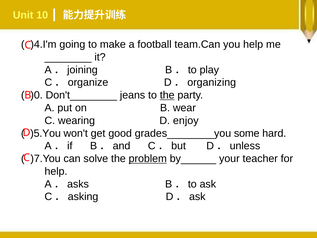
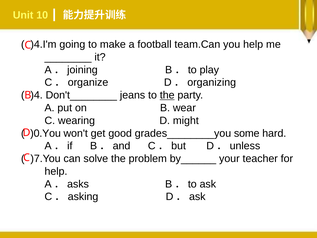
)0: )0 -> )4 (37, 95)
enjoy: enjoy -> might (186, 120)
)5.You: )5.You -> )0.You (46, 133)
problem underline: present -> none (148, 158)
